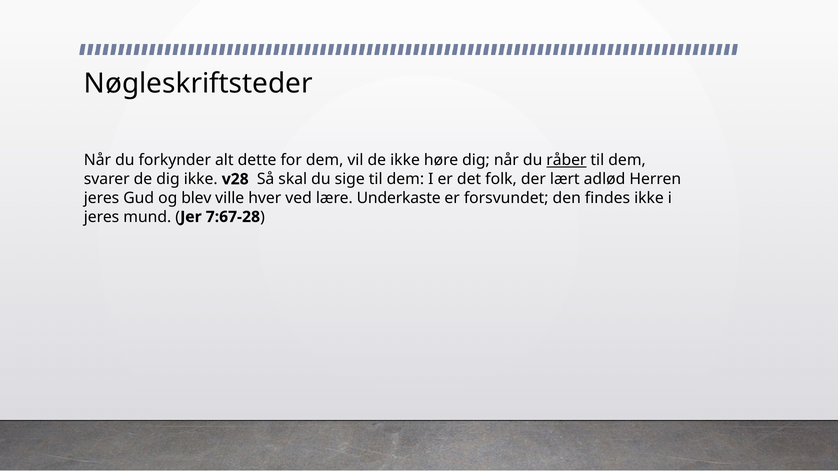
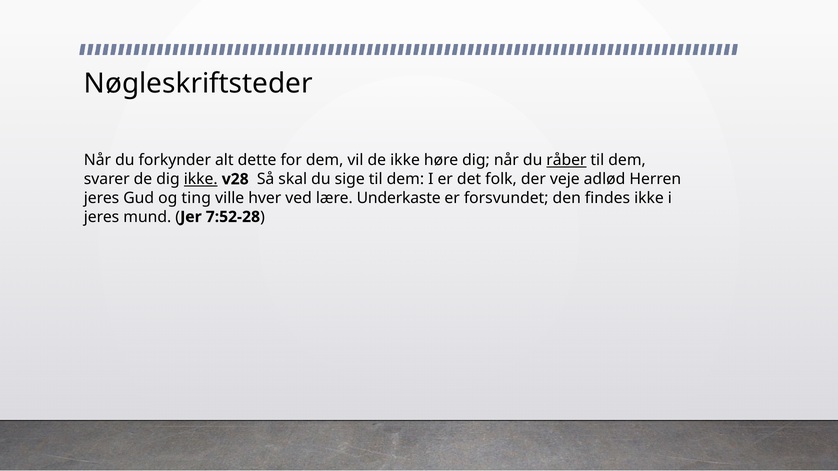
ikke underline: none -> present (201, 179)
lært: lært -> veje (565, 179)
blev: blev -> ting (196, 198)
7:67-28: 7:67-28 -> 7:52-28 (233, 217)
